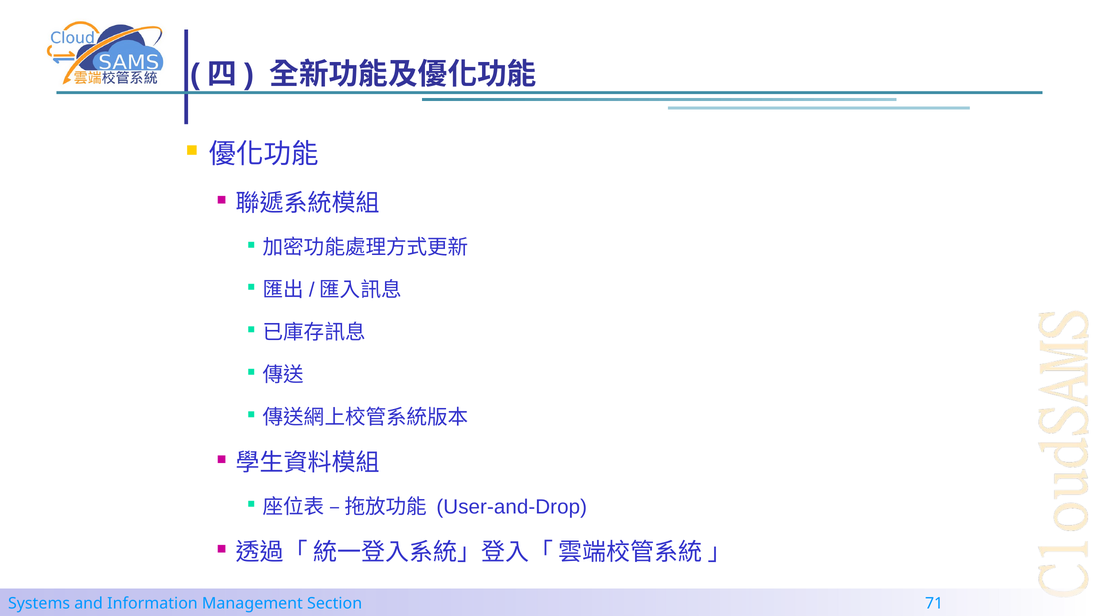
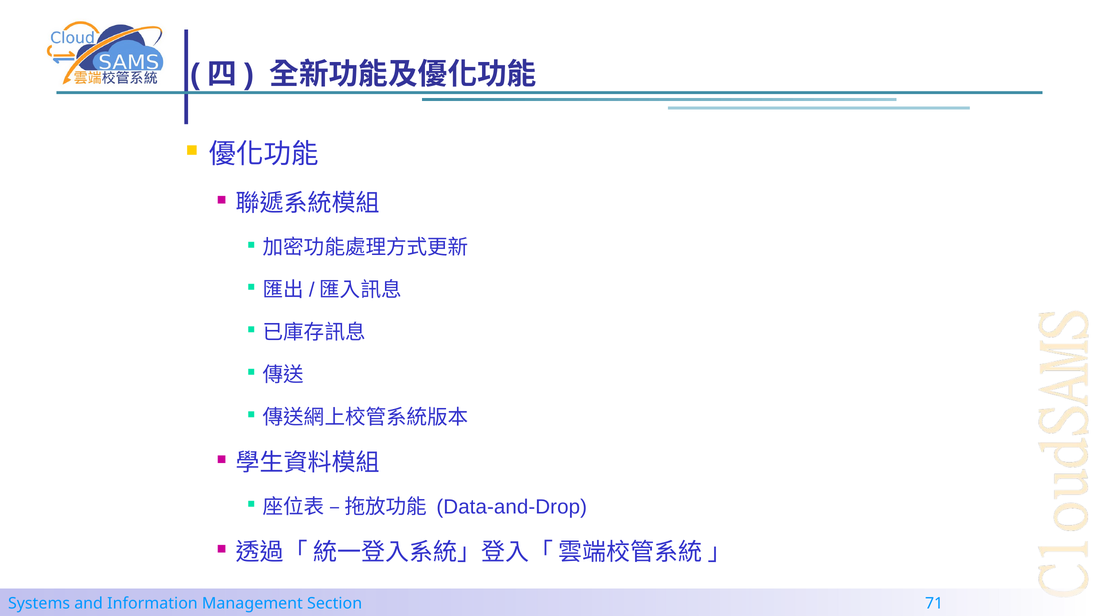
User-and-Drop: User-and-Drop -> Data-and-Drop (512, 507)
